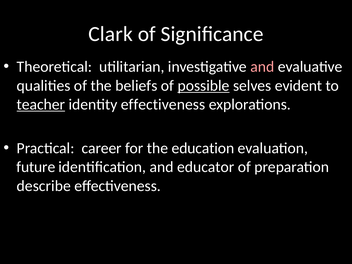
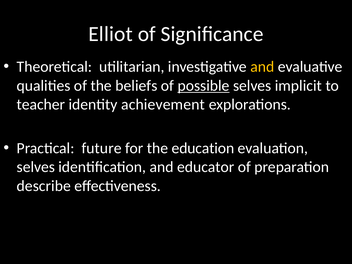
Clark: Clark -> Elliot (111, 34)
and colour: pink -> yellow (262, 67)
evident: evident -> implicit (298, 86)
teacher underline: present -> none (41, 104)
identity effectiveness: effectiveness -> achievement (163, 104)
career: career -> future (102, 148)
future: future -> selves (36, 167)
